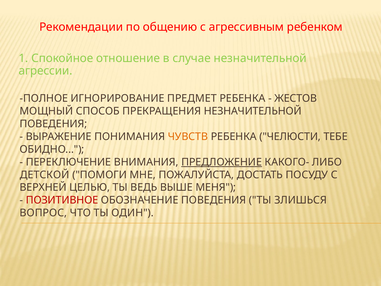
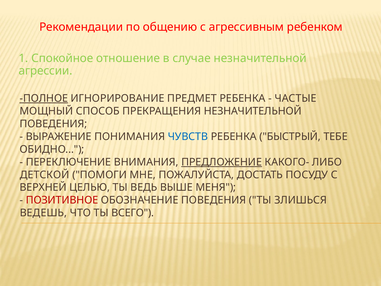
ПОЛНОЕ underline: none -> present (44, 98)
ЖЕСТОВ: ЖЕСТОВ -> ЧАСТЫЕ (296, 98)
ЧУВСТВ colour: orange -> blue (188, 136)
ЧЕЛЮСТИ: ЧЕЛЮСТИ -> БЫСТРЫЙ (290, 136)
ВОПРОС: ВОПРОС -> ВЕДЕШЬ (43, 213)
ОДИН: ОДИН -> ВСЕГО (133, 213)
